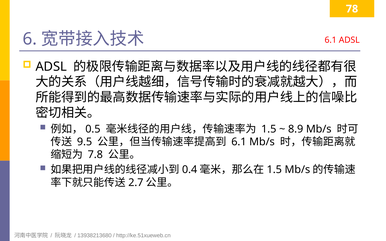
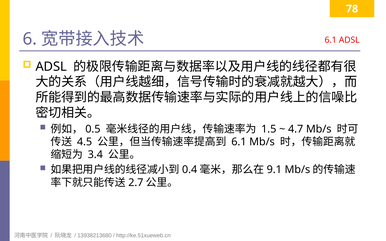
8.9: 8.9 -> 4.7 (296, 129)
9.5: 9.5 -> 4.5 (85, 142)
7.8: 7.8 -> 3.4 (95, 155)
1.5: 1.5 -> 9.1 (274, 170)
